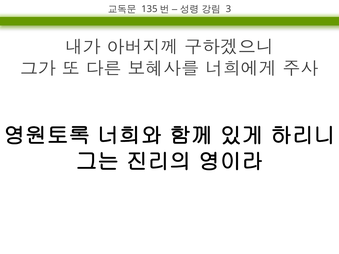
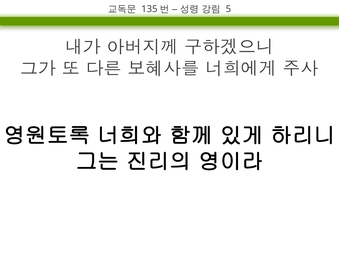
3: 3 -> 5 (228, 9)
